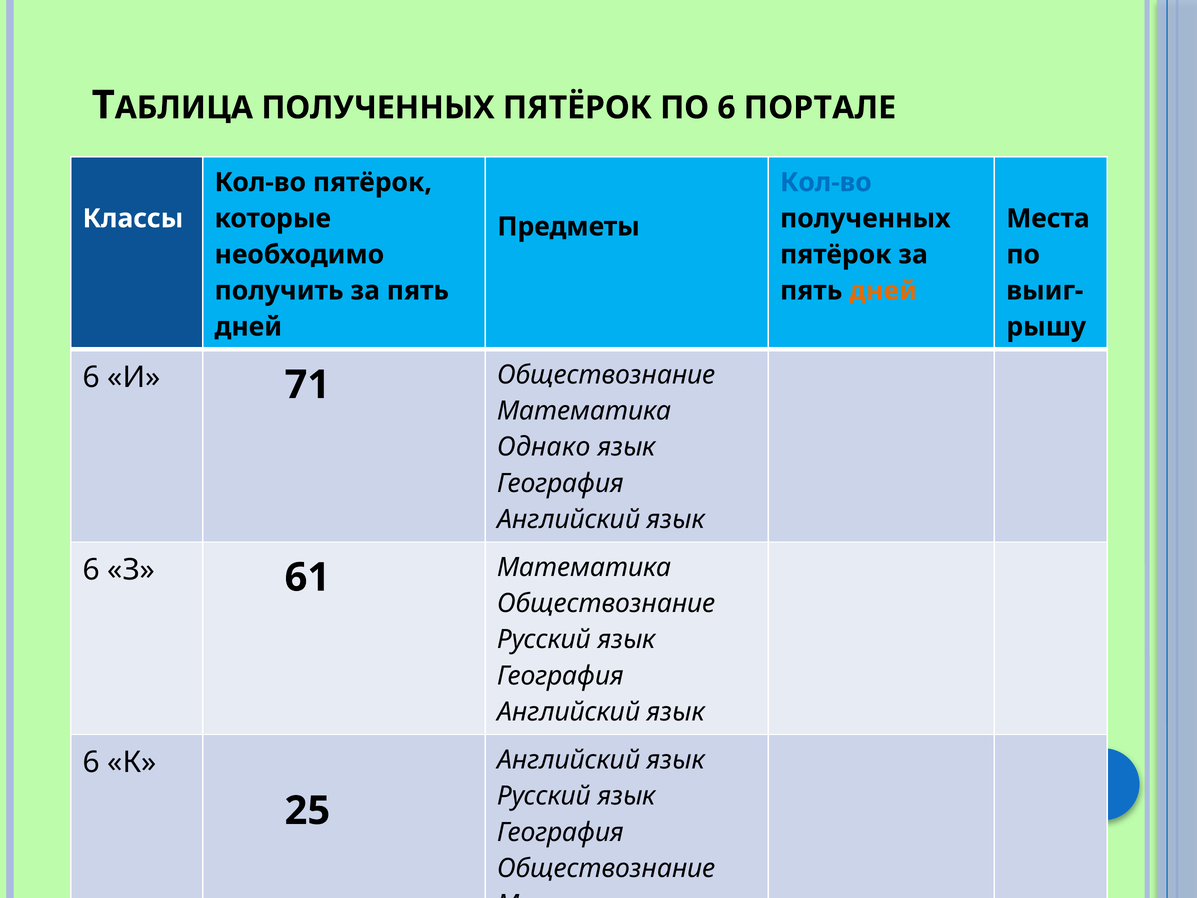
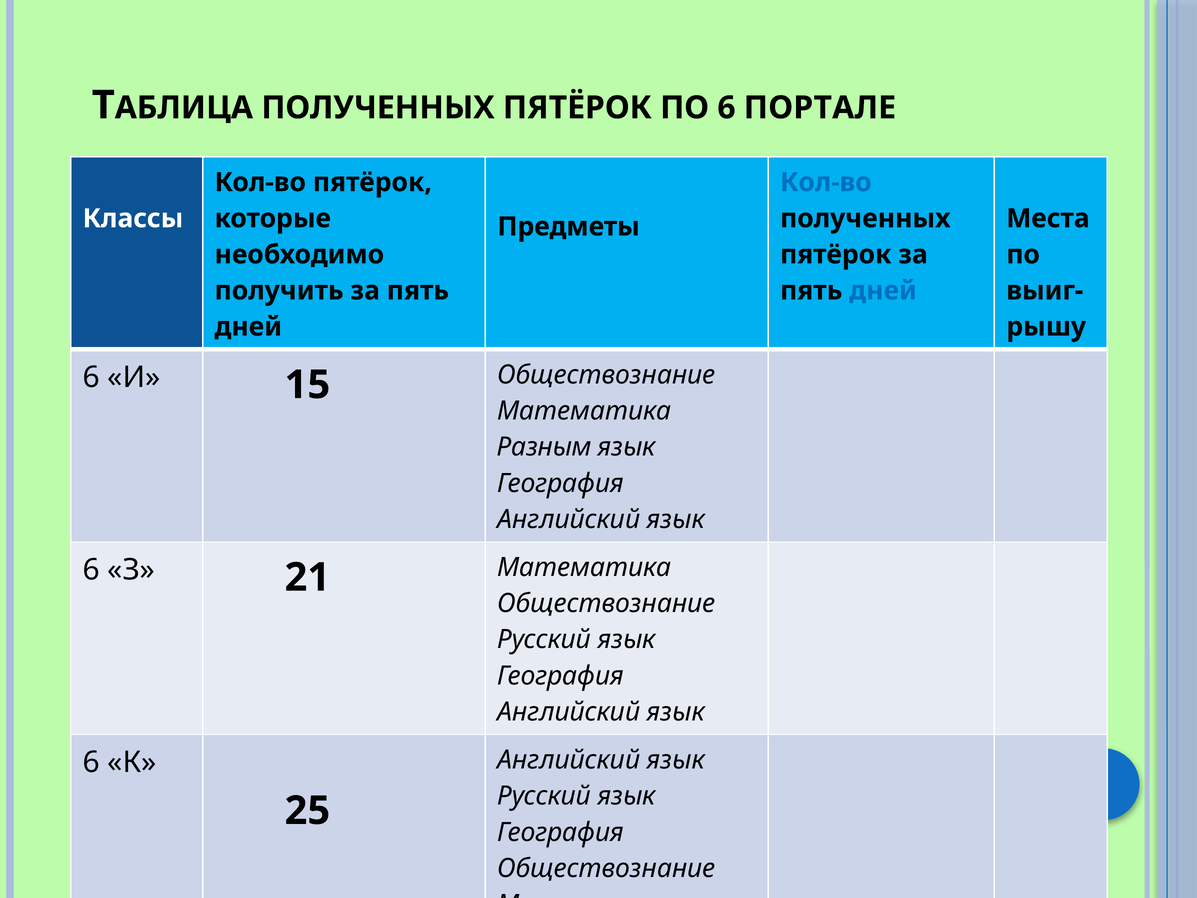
дней colour: orange -> blue (883, 291)
71: 71 -> 15 (307, 385)
Однако: Однако -> Разным (544, 447)
61: 61 -> 21 (307, 577)
